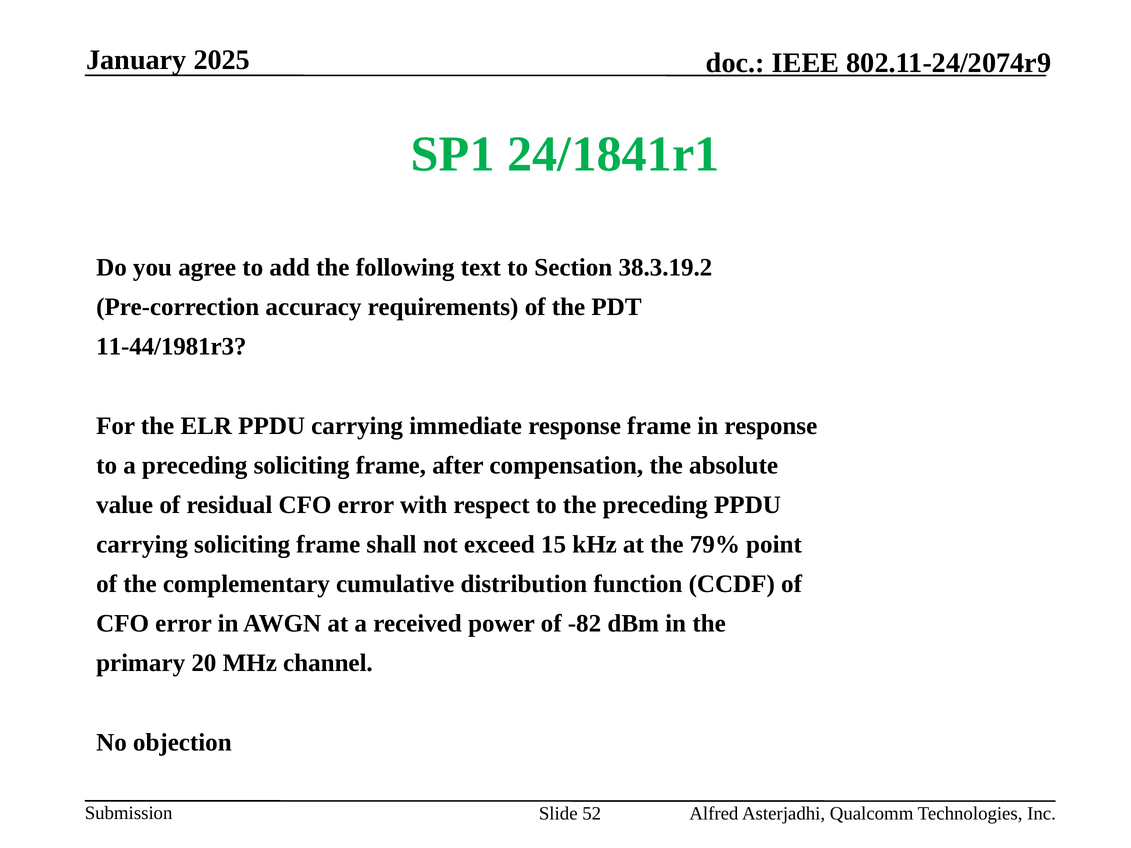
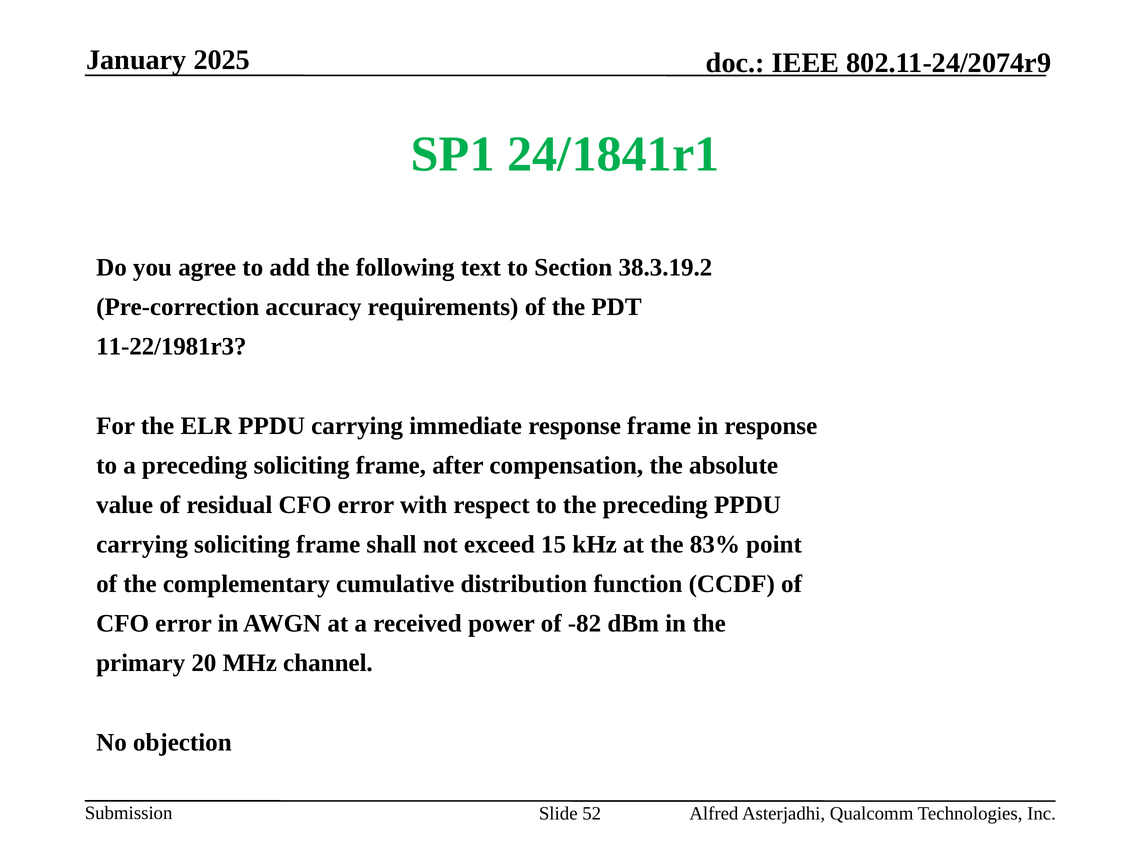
11-44/1981r3: 11-44/1981r3 -> 11-22/1981r3 (171, 347)
79%: 79% -> 83% (715, 545)
